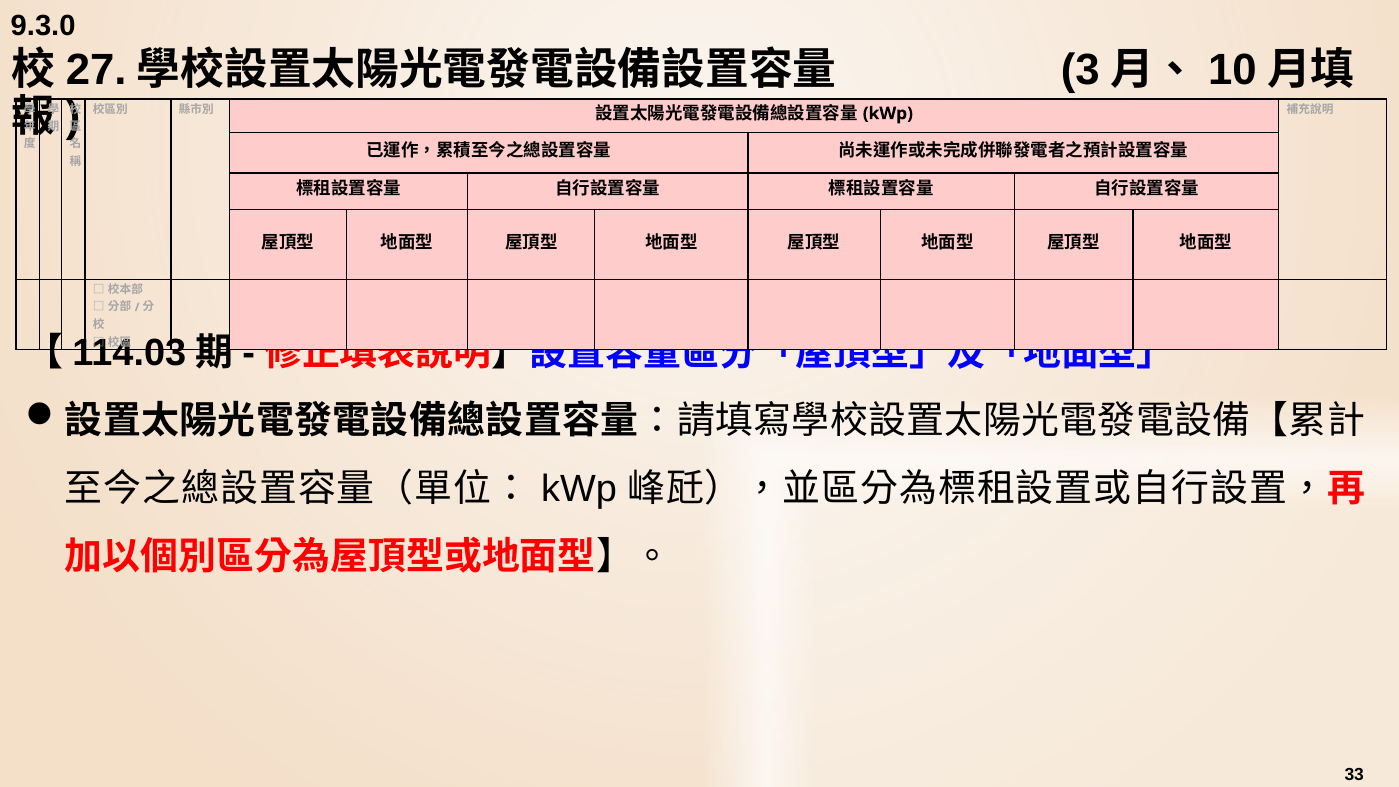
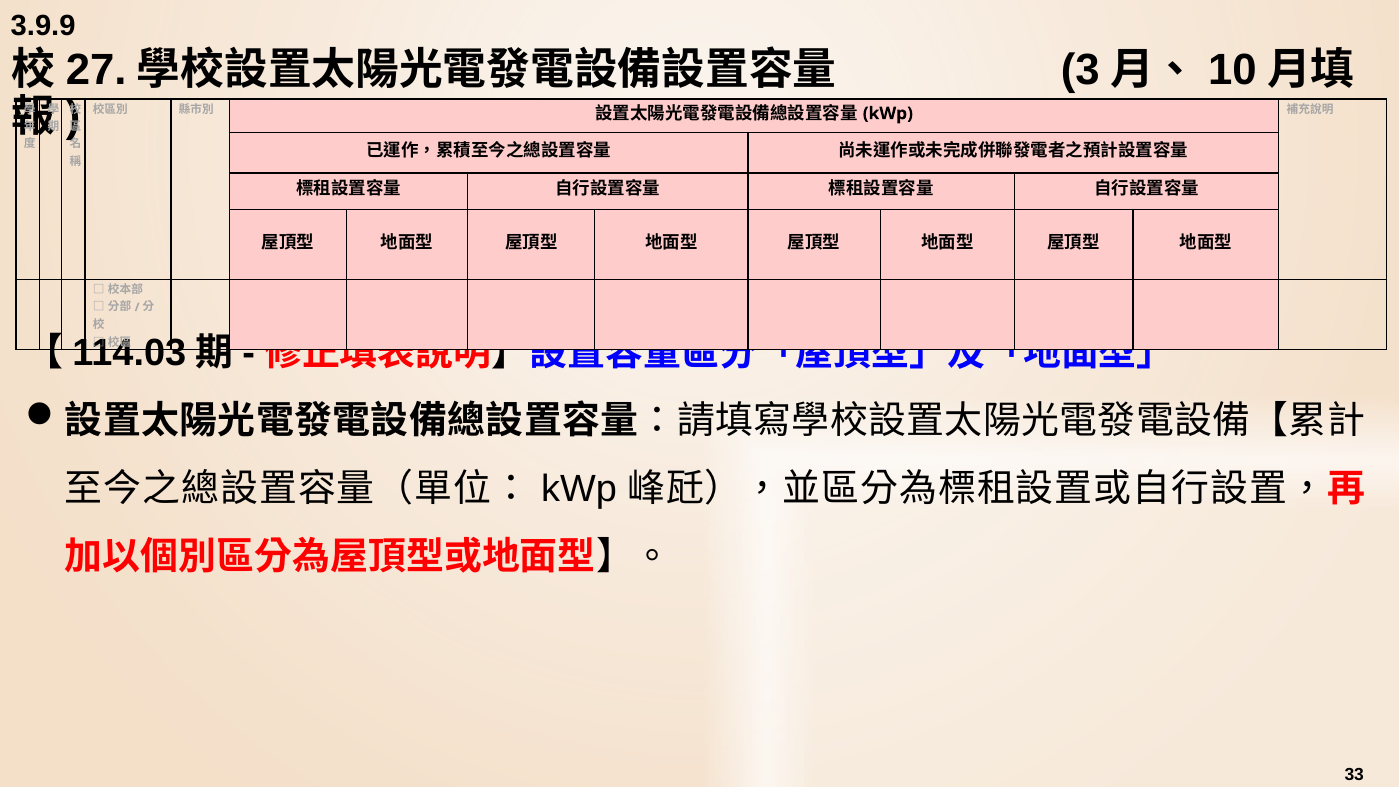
9.3.0: 9.3.0 -> 3.9.9 (43, 25)
